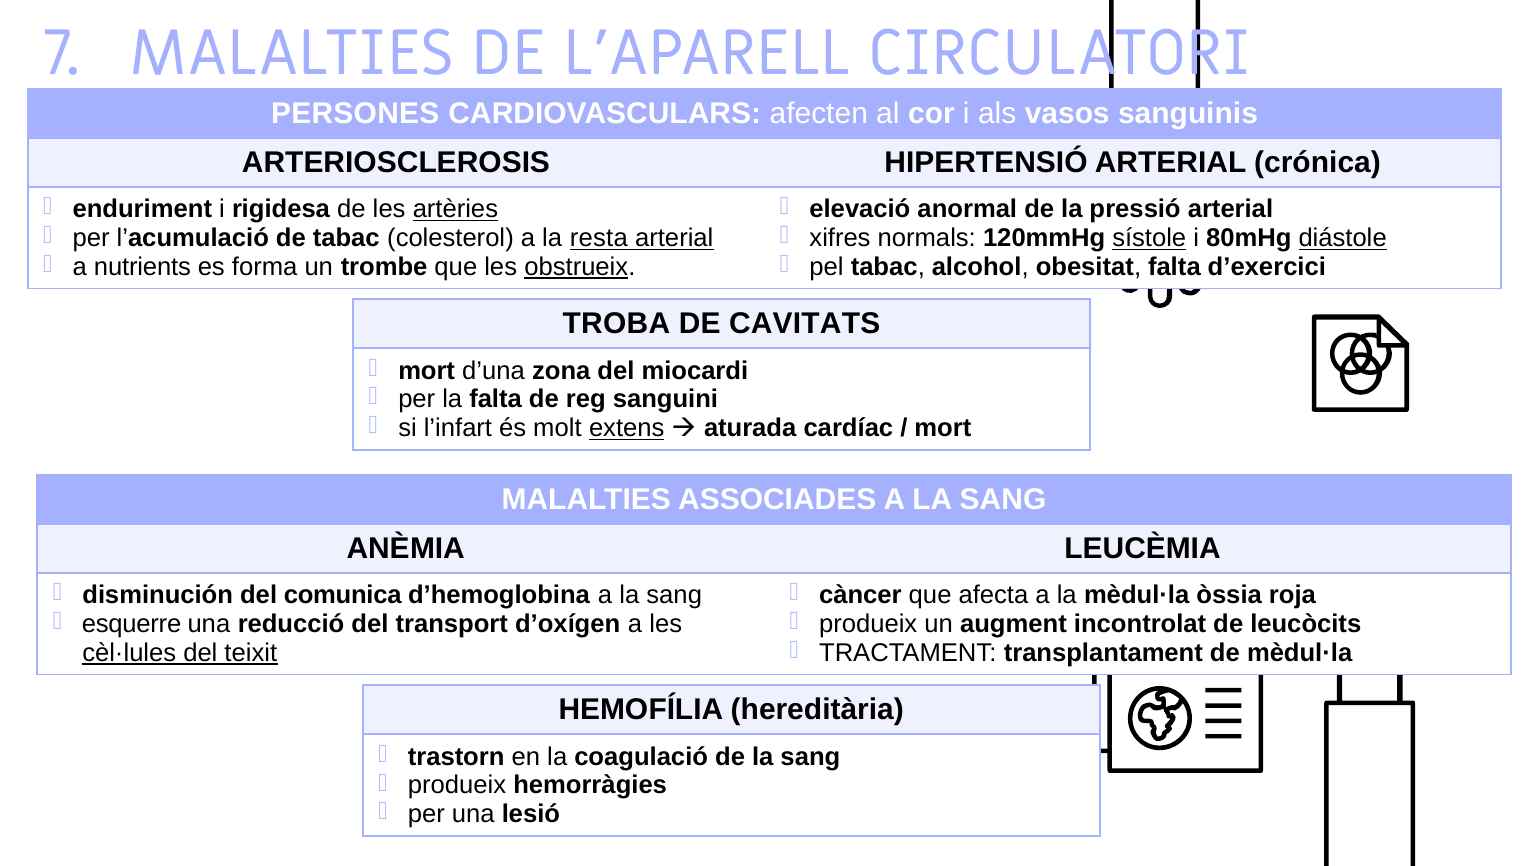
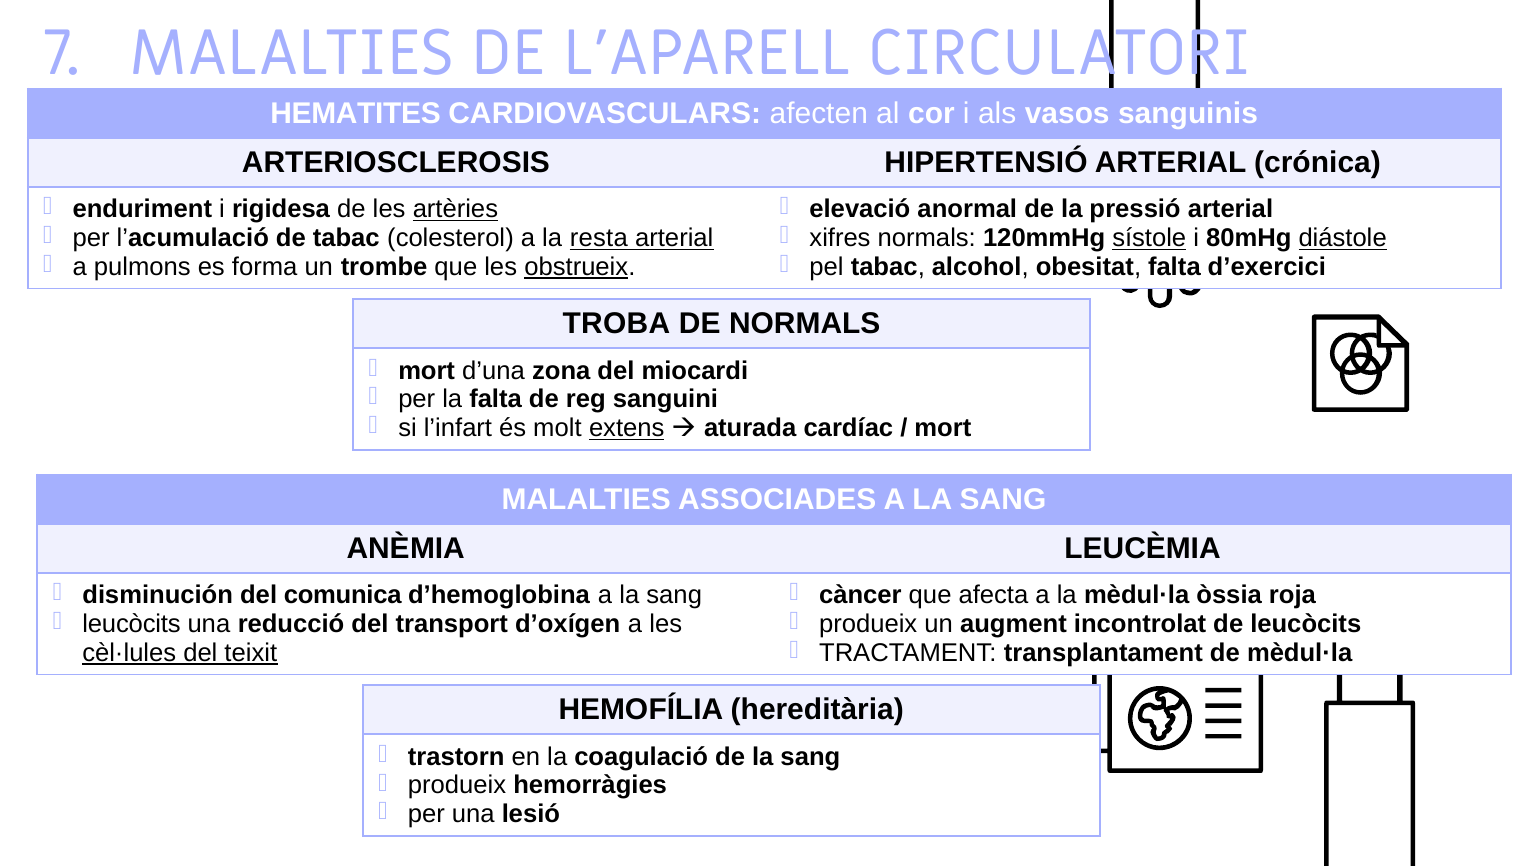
PERSONES: PERSONES -> HEMATITES (356, 114)
nutrients: nutrients -> pulmons (142, 267)
DE CAVITATS: CAVITATS -> NORMALS (805, 324)
esquerre: esquerre -> leucòcits (132, 624)
